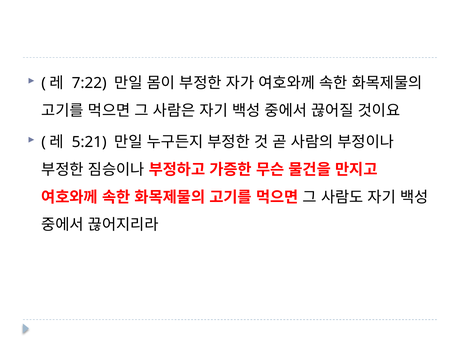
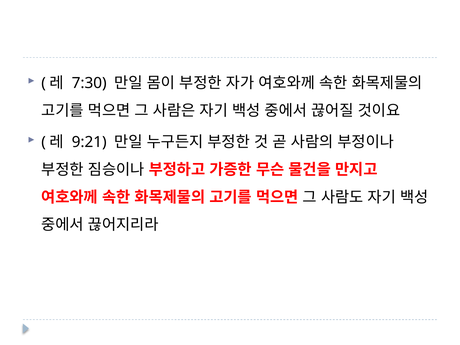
7:22: 7:22 -> 7:30 (89, 83)
5:21: 5:21 -> 9:21 (89, 142)
